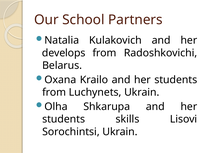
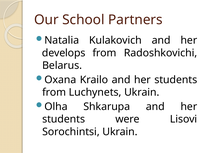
skills: skills -> were (128, 119)
